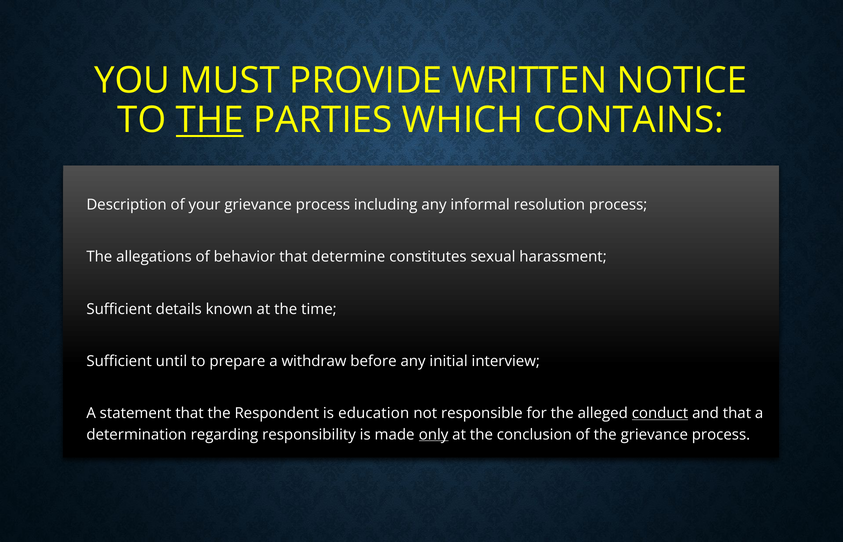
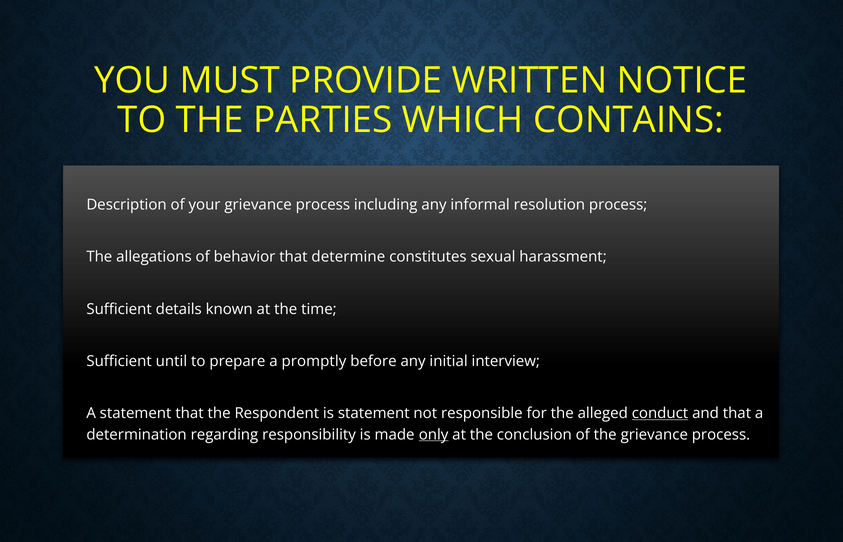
THE underline: present -> none (210, 120)
withdraw: withdraw -> promptly (314, 361)
is education: education -> statement (374, 413)
